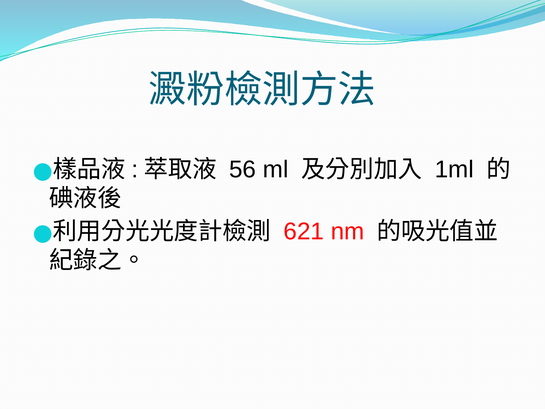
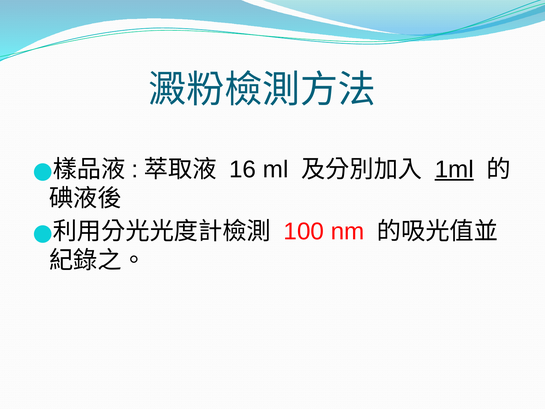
56: 56 -> 16 (243, 169)
1ml underline: none -> present (454, 169)
621: 621 -> 100 (304, 231)
